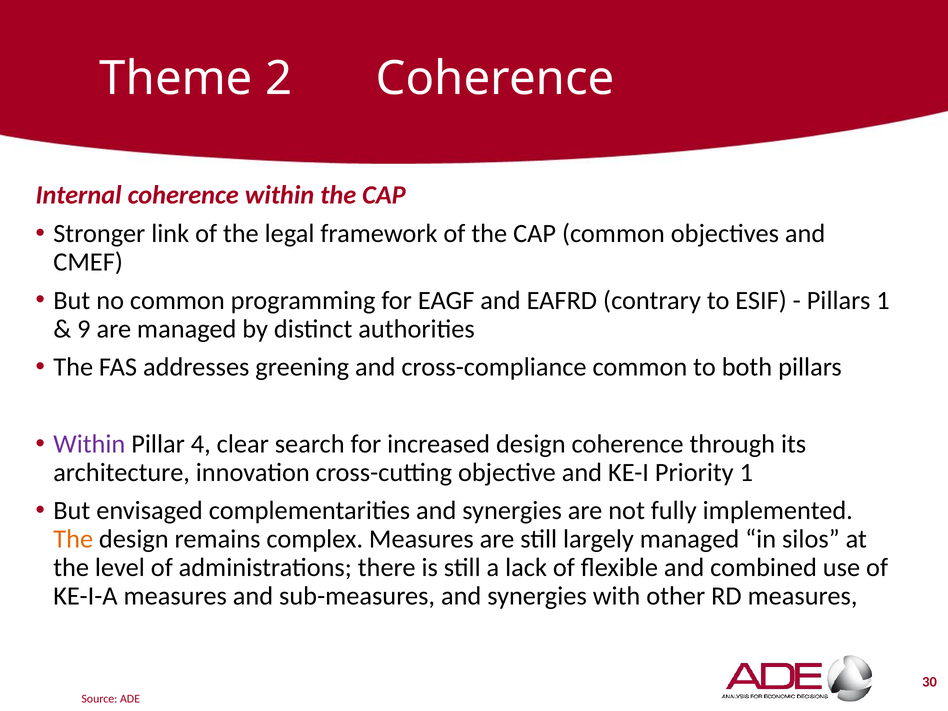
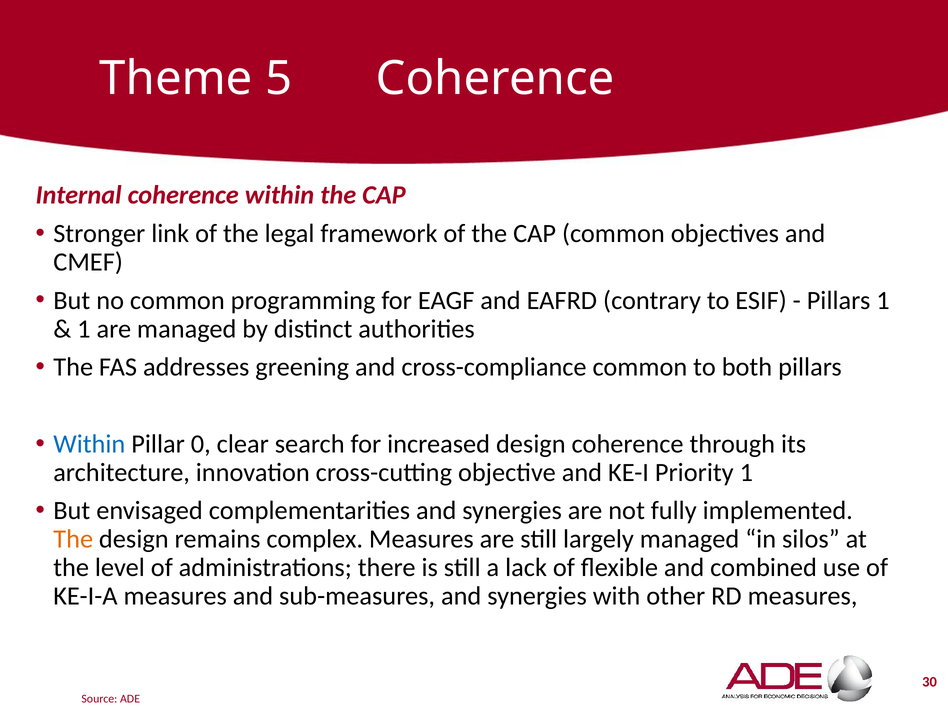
2: 2 -> 5 (279, 78)
9: 9 -> 1 (84, 329)
Within colour: purple -> blue (89, 444)
4: 4 -> 0 (201, 444)
